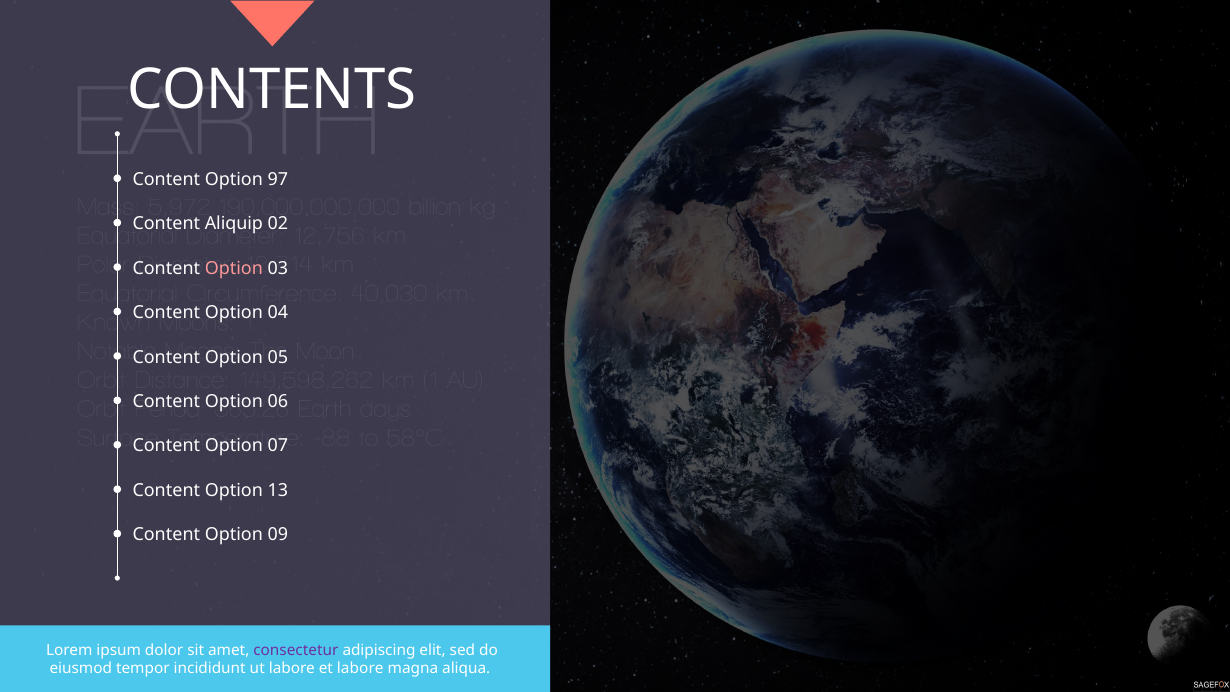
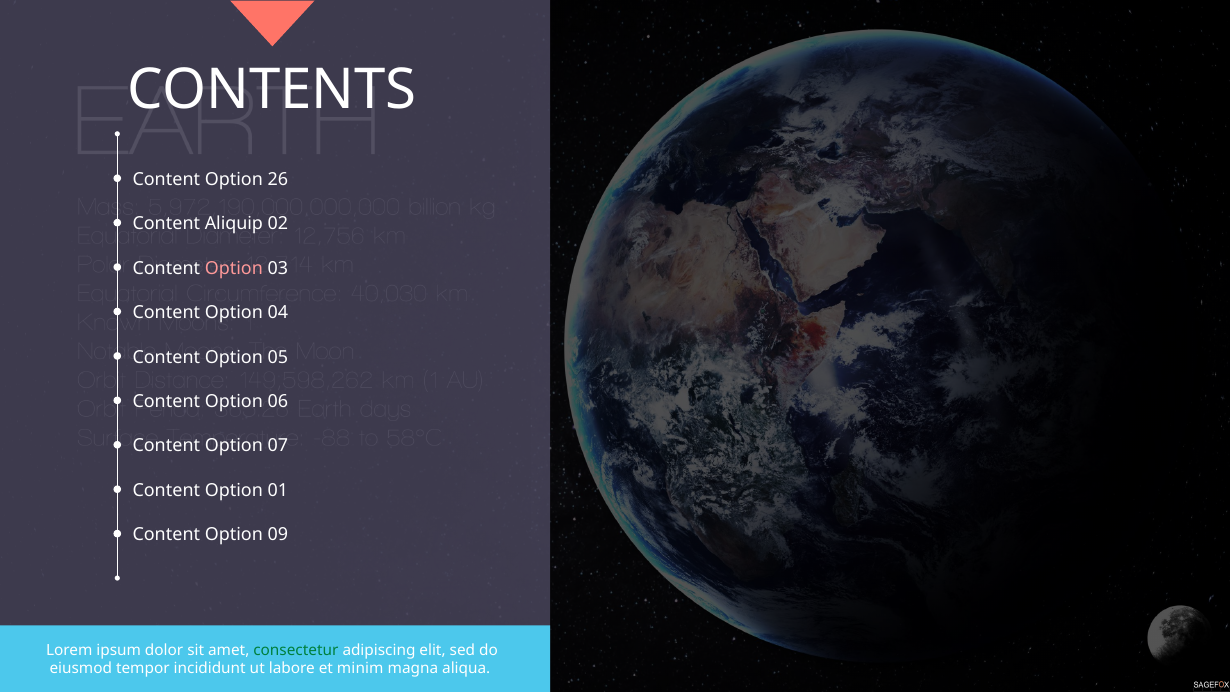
97: 97 -> 26 (278, 179)
13: 13 -> 01 (278, 490)
consectetur colour: purple -> green (296, 650)
et labore: labore -> minim (360, 669)
